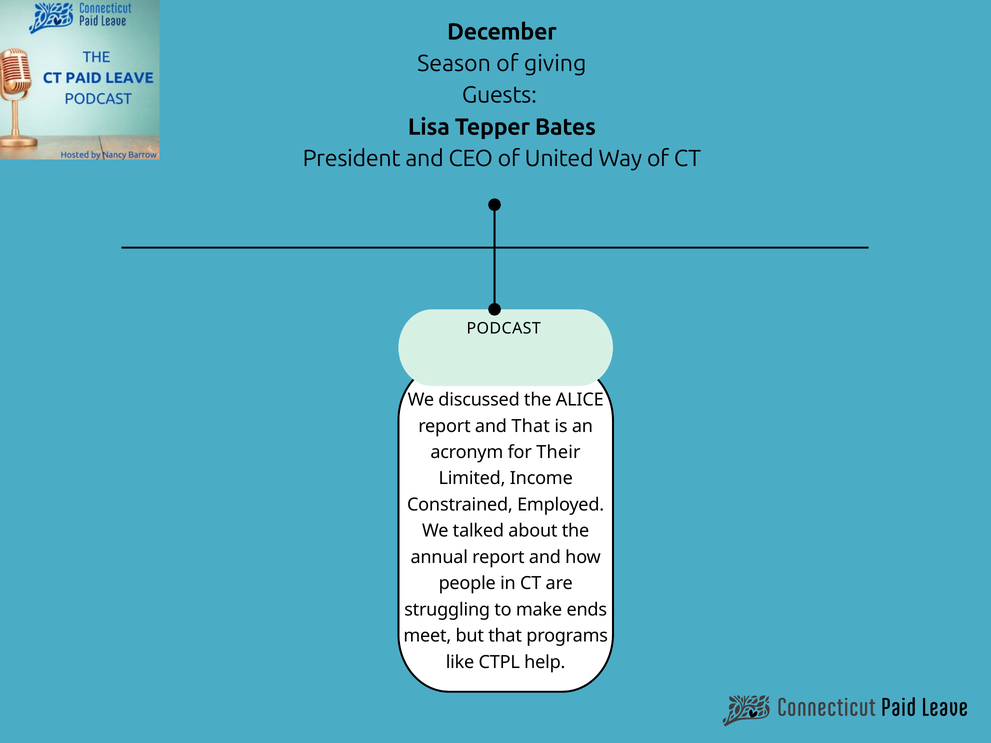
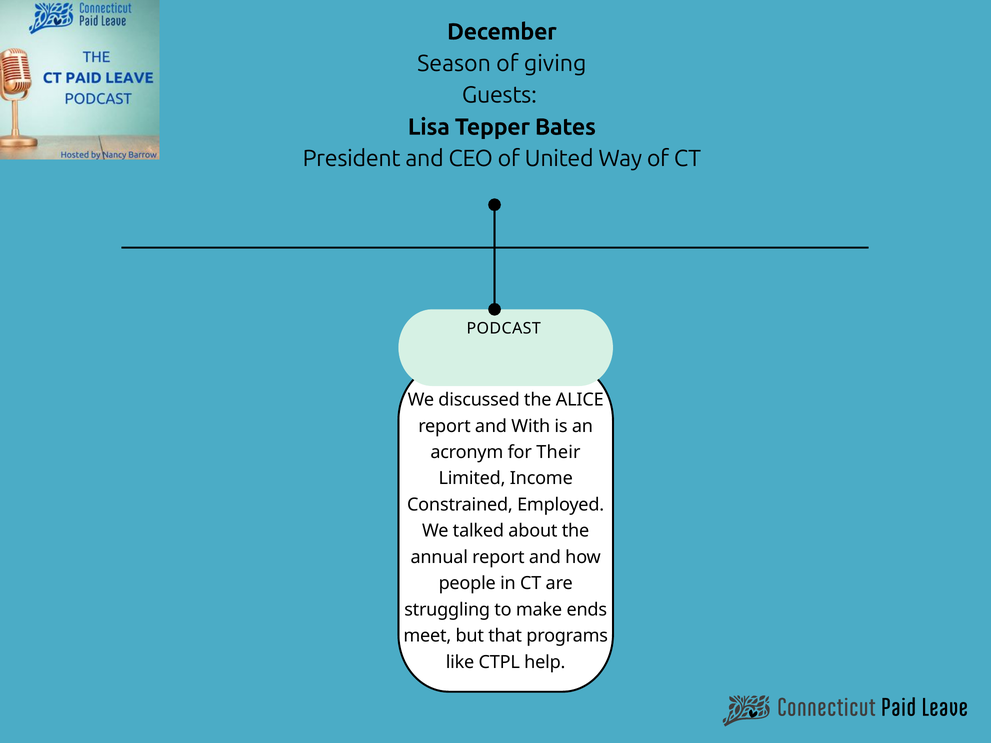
and That: That -> With (531, 426)
